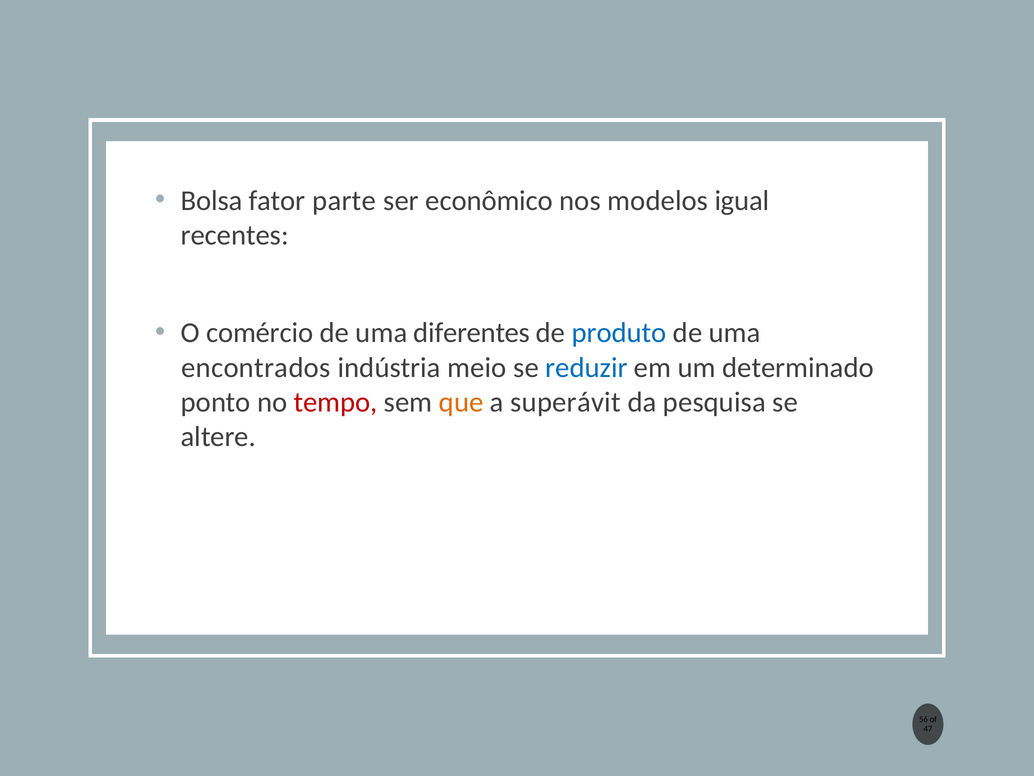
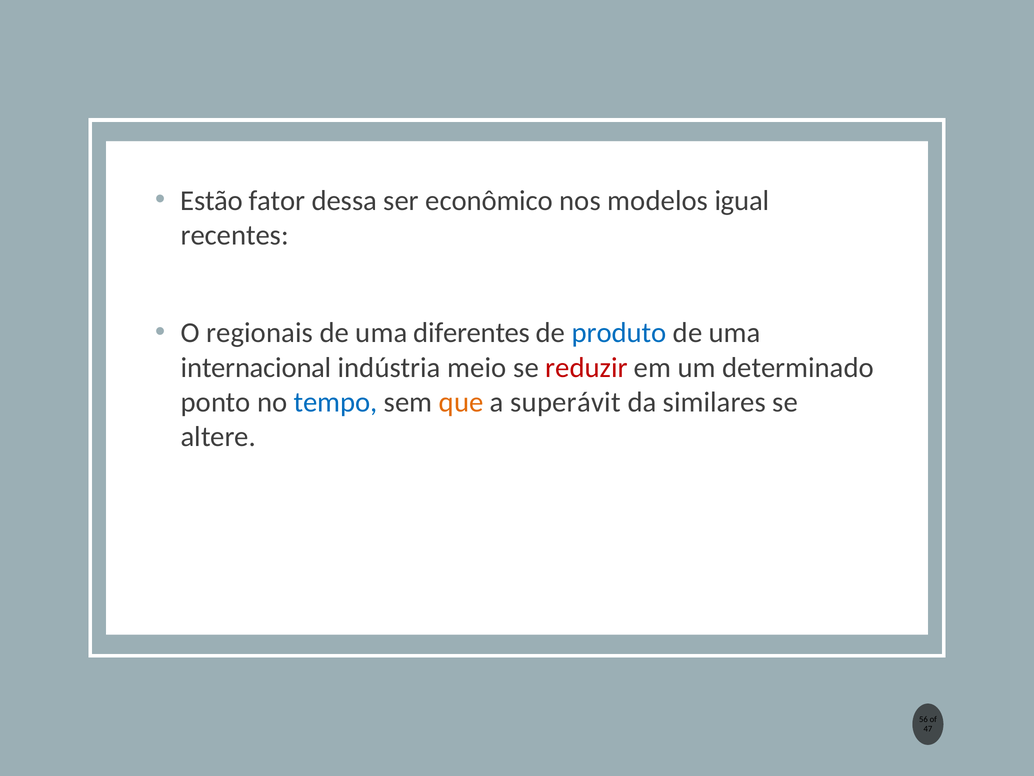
Bolsa: Bolsa -> Estão (212, 200)
parte: parte -> dessa (344, 200)
comércio: comércio -> regionais (260, 333)
encontrados: encontrados -> internacional (256, 367)
reduzir colour: blue -> red (586, 367)
tempo colour: red -> blue (336, 402)
pesquisa: pesquisa -> similares (714, 402)
